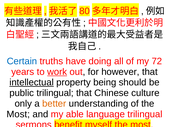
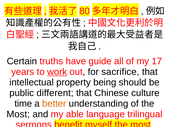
Certain colour: blue -> black (22, 61)
doing: doing -> guide (100, 61)
72: 72 -> 17 (157, 61)
however: however -> sacrifice (120, 72)
intellectual underline: present -> none (32, 82)
public trilingual: trilingual -> different (55, 93)
only: only -> time (23, 103)
